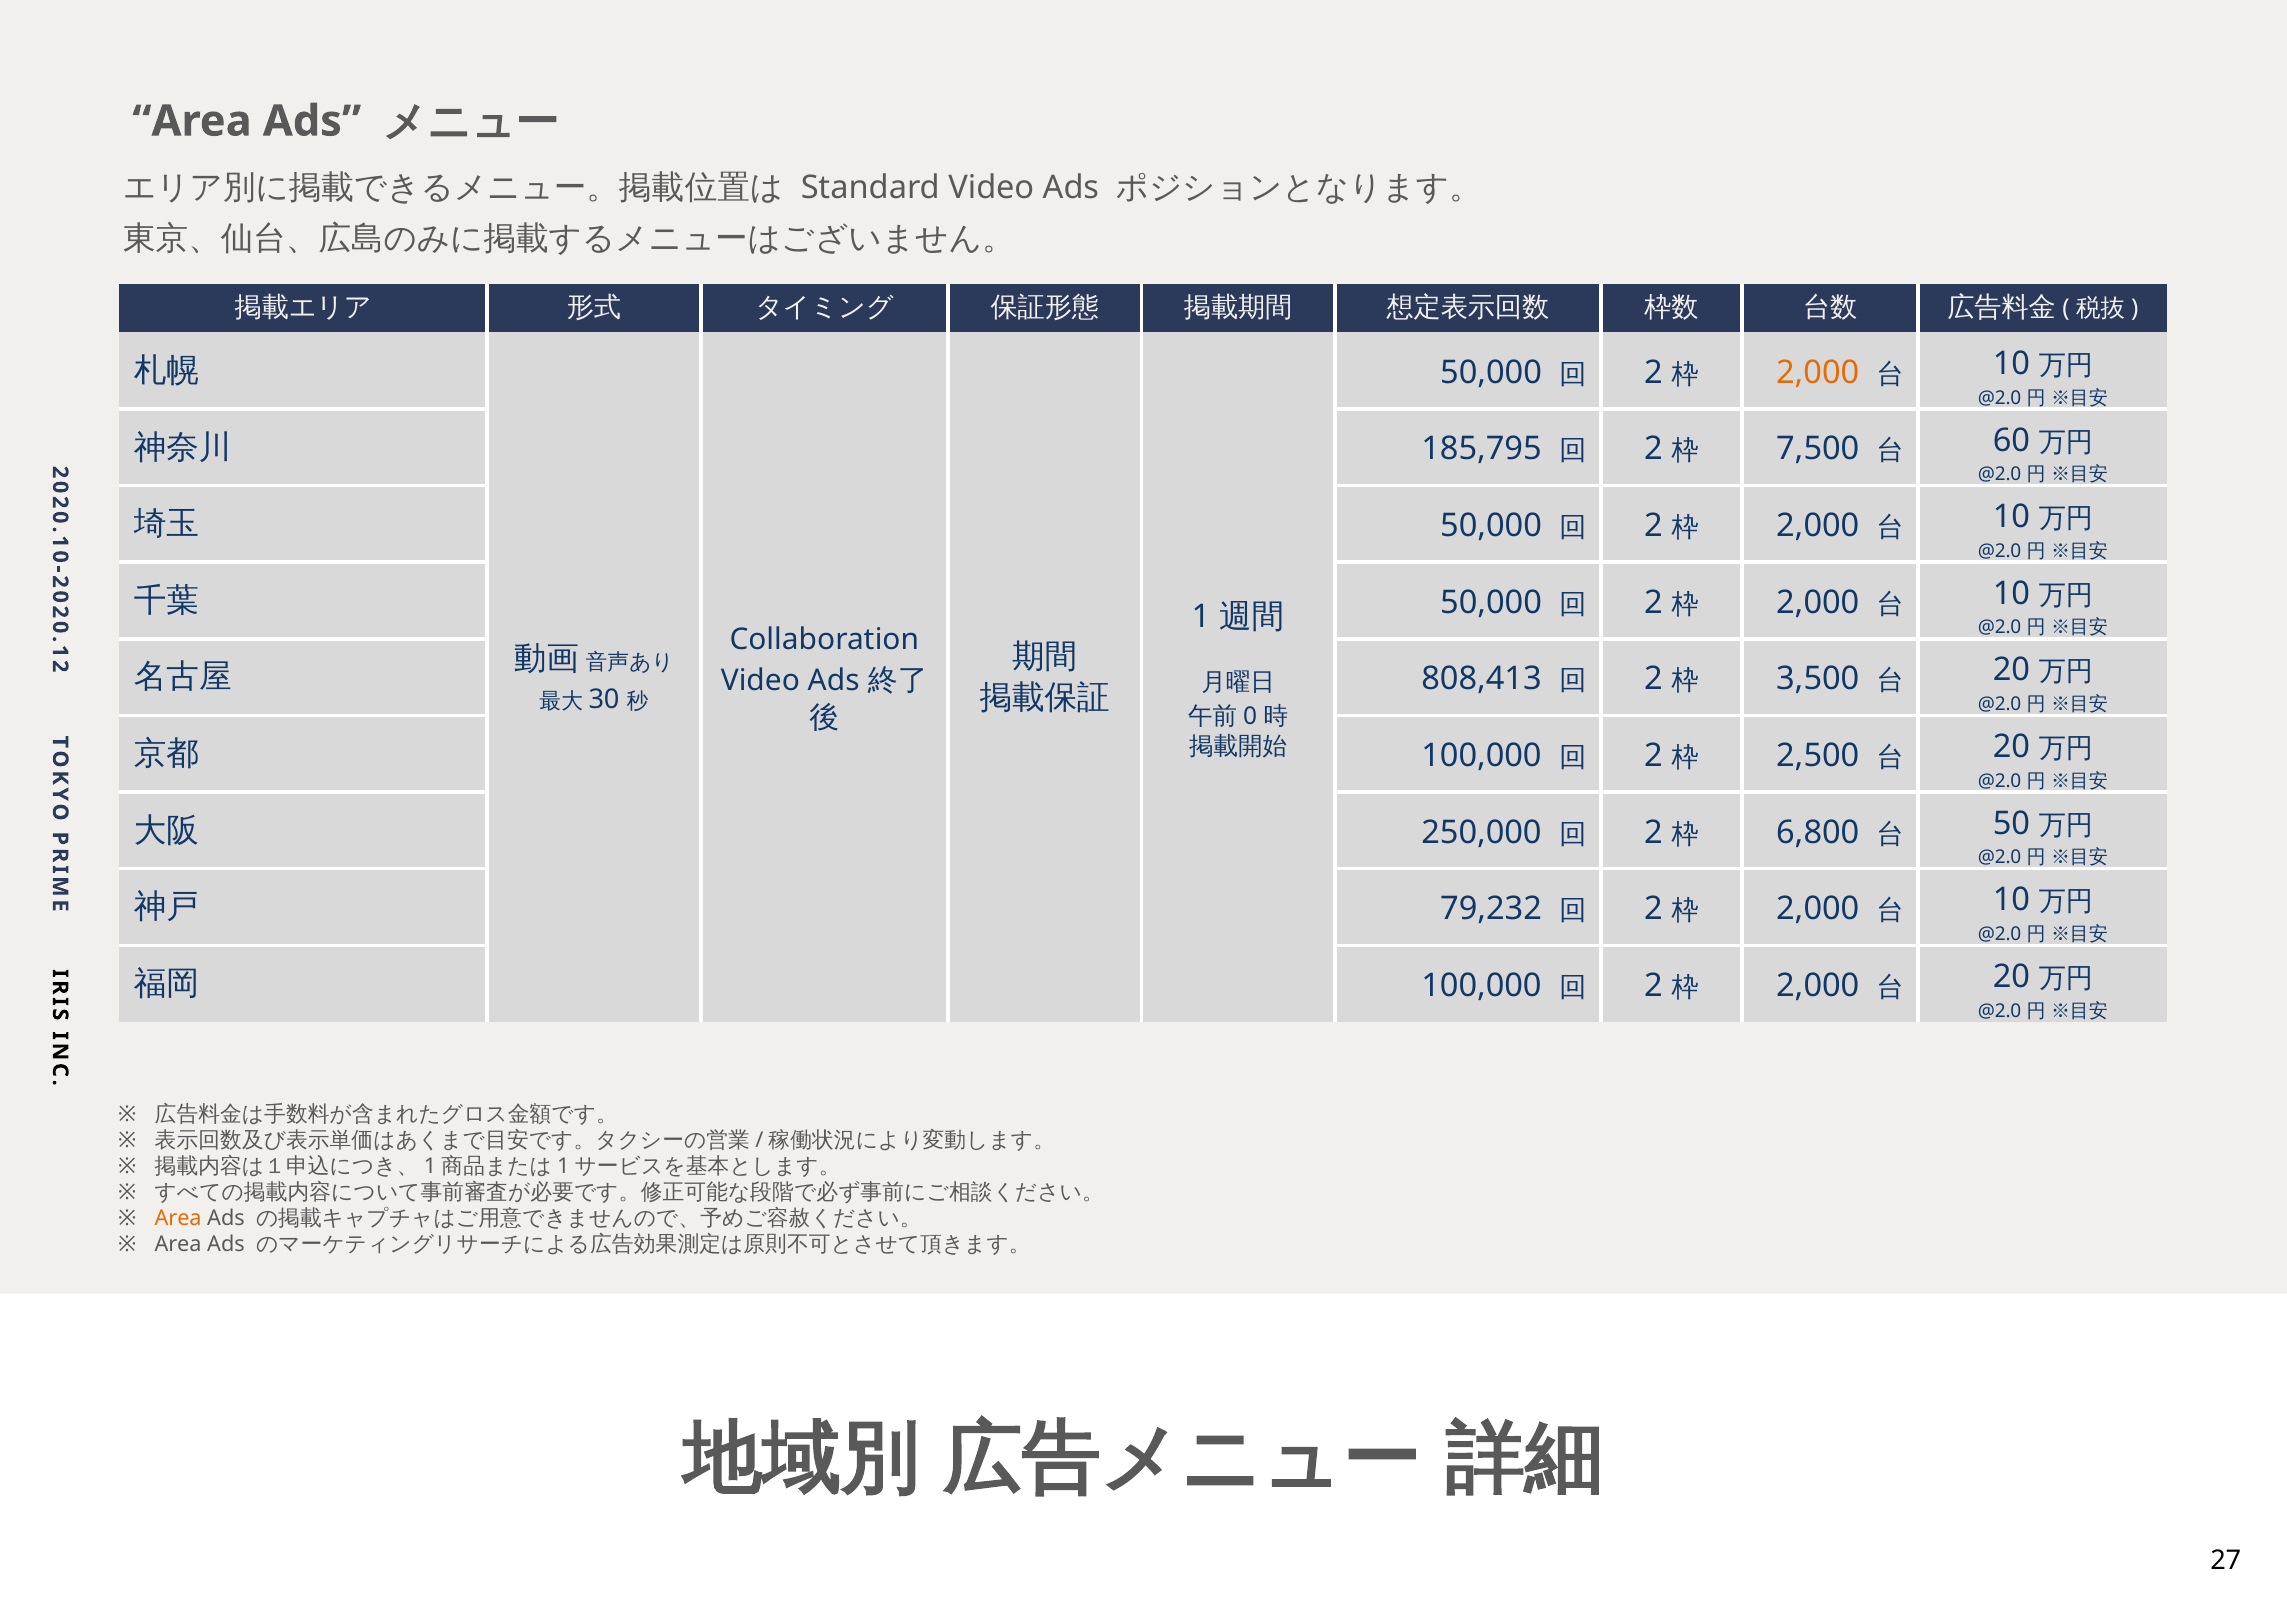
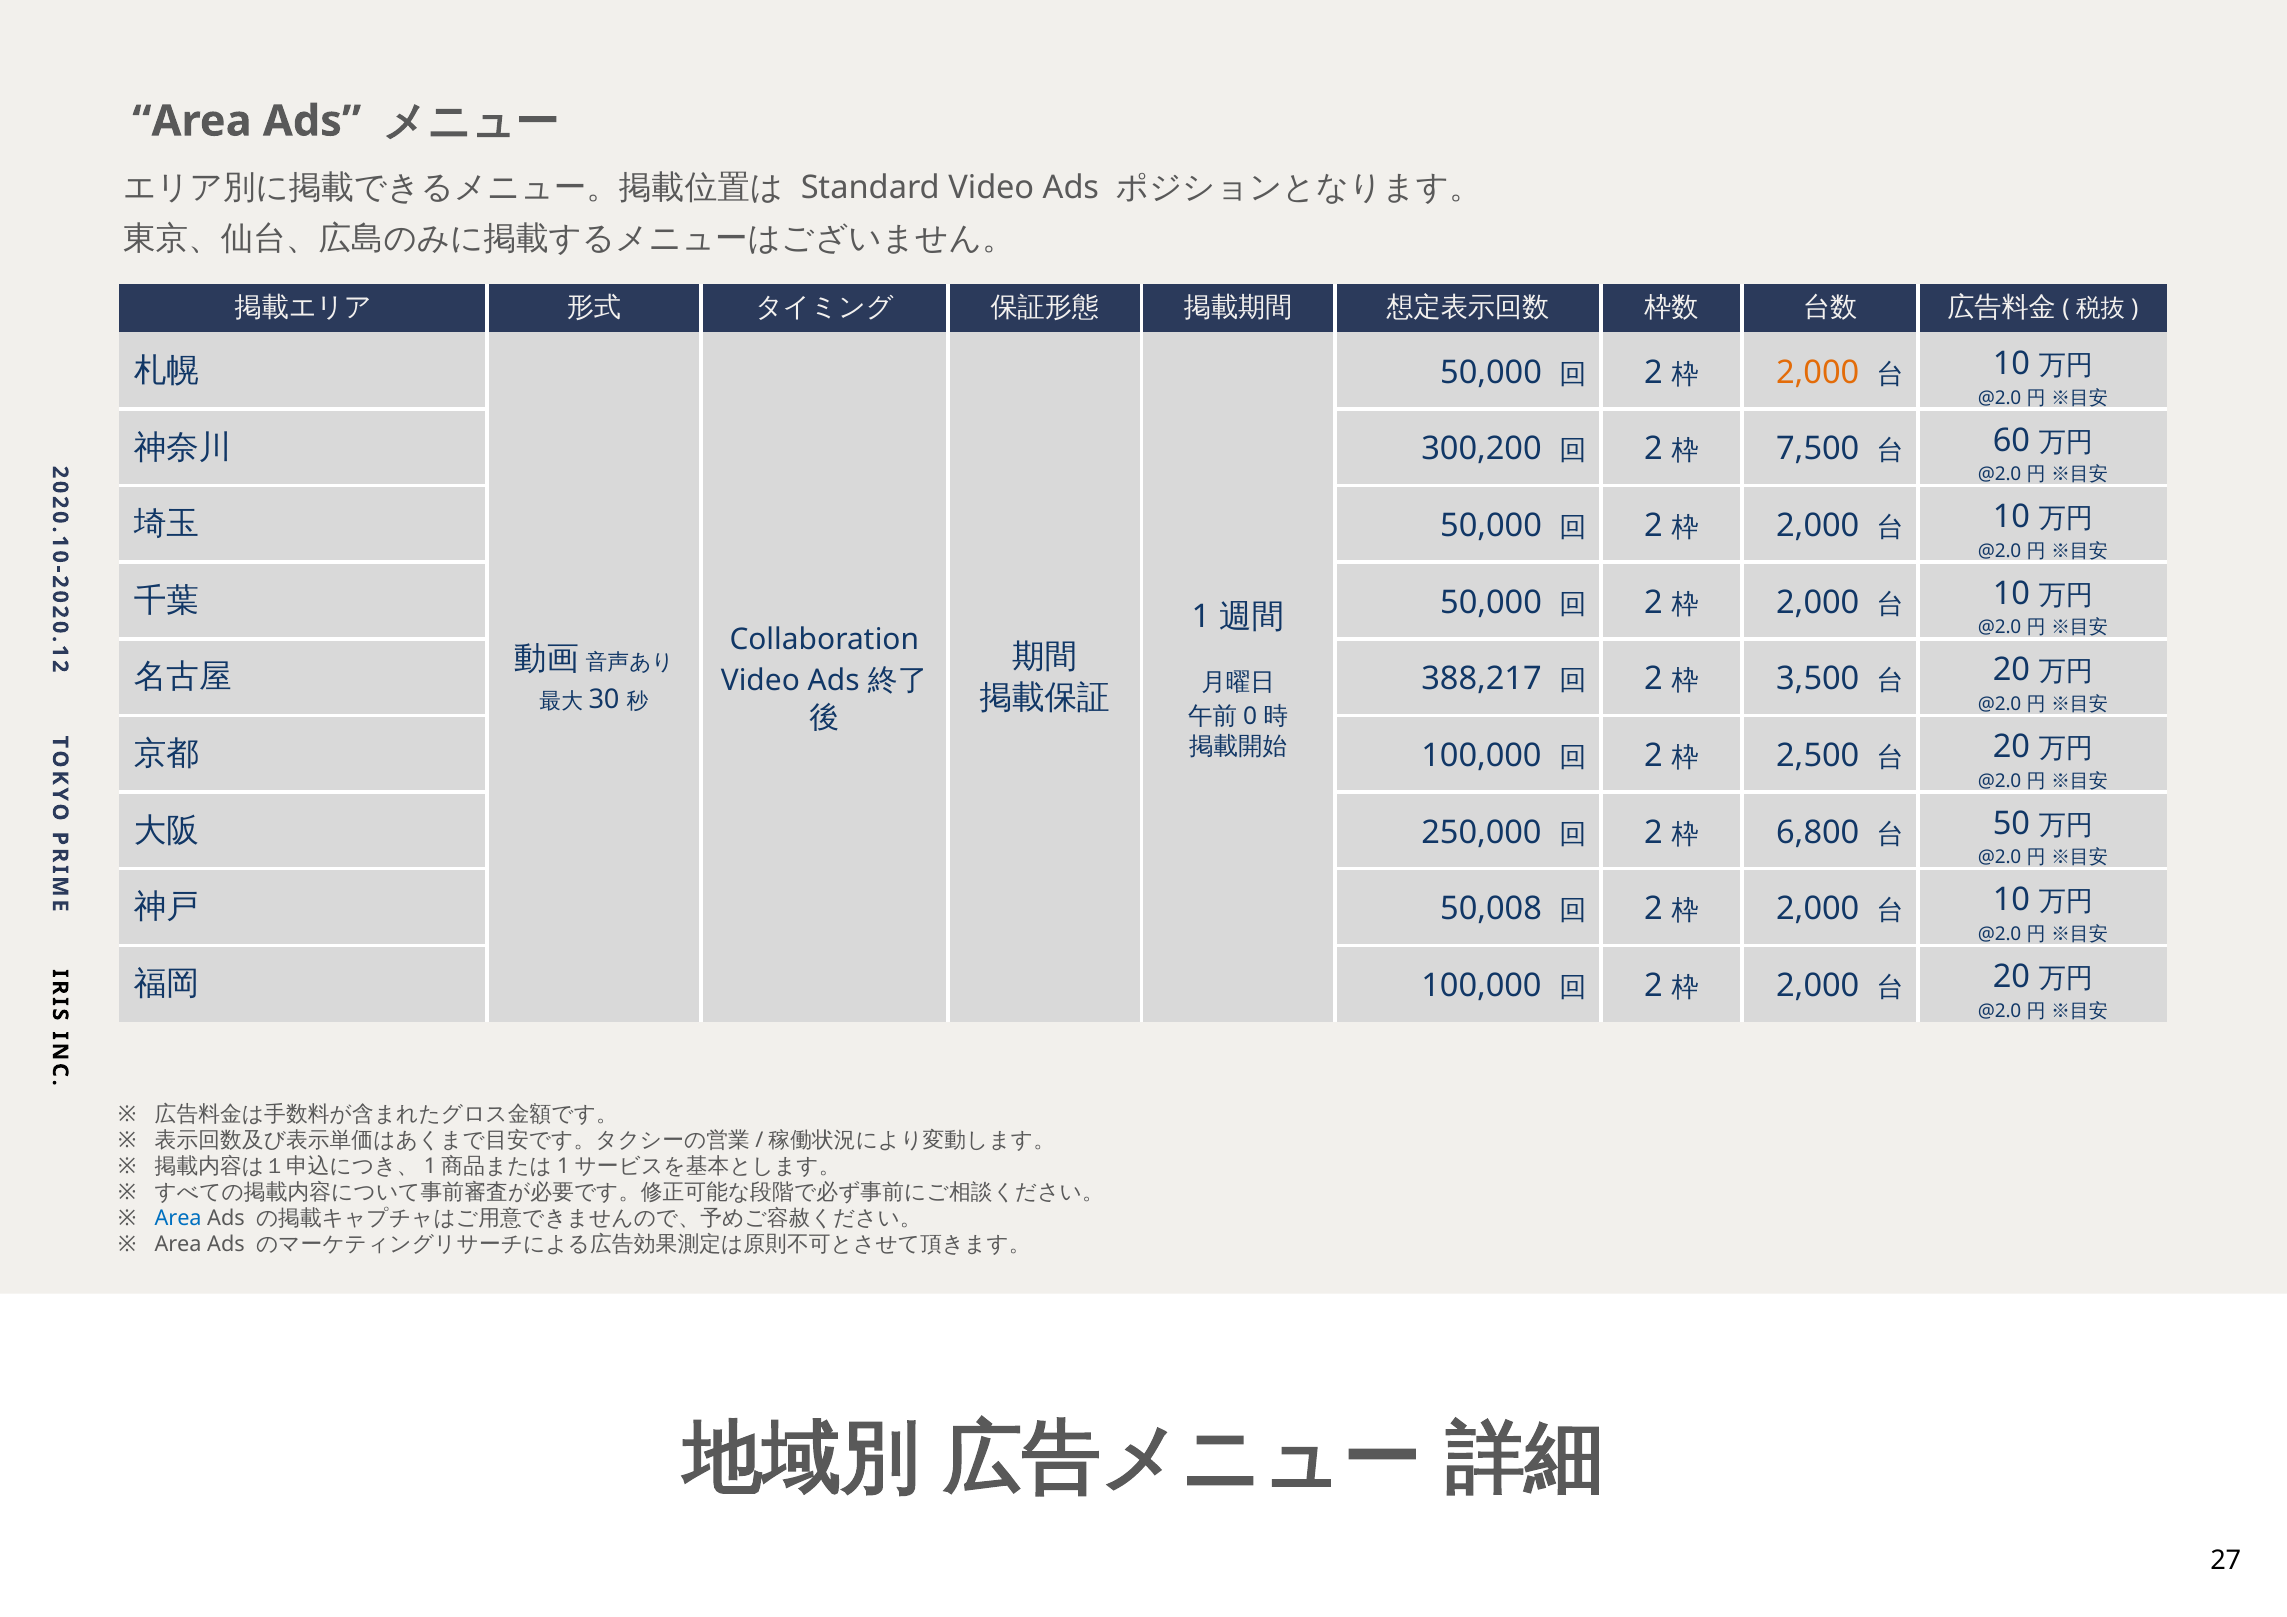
185,795: 185,795 -> 300,200 (1482, 449)
808,413: 808,413 -> 388,217 (1482, 679)
79,232: 79,232 -> 50,008 (1491, 909)
Area colour: orange -> blue (178, 1218)
